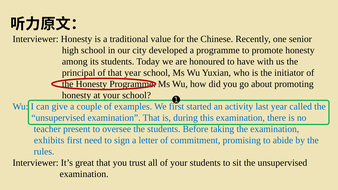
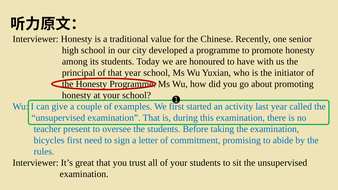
exhibits: exhibits -> bicycles (49, 140)
